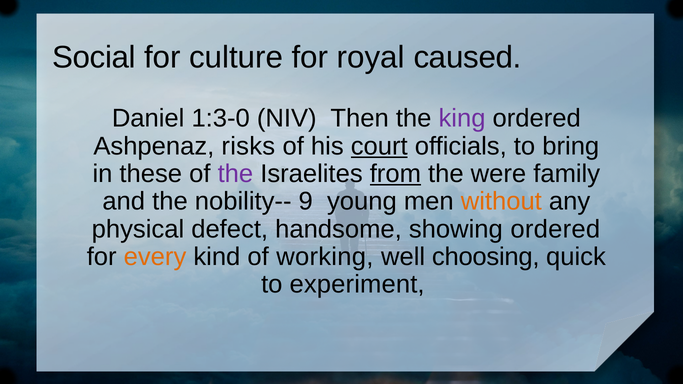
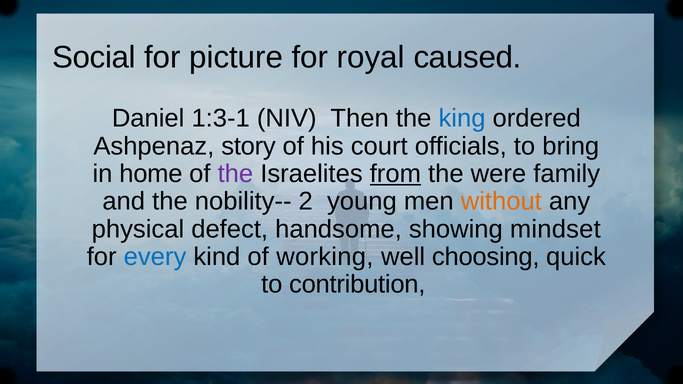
culture: culture -> picture (236, 57)
1:3-0: 1:3-0 -> 1:3-1 (221, 119)
king colour: purple -> blue (462, 119)
risks: risks -> story (249, 146)
court underline: present -> none (379, 146)
these: these -> home (151, 174)
9: 9 -> 2 (306, 202)
showing ordered: ordered -> mindset (555, 229)
every colour: orange -> blue (155, 257)
experiment: experiment -> contribution (357, 285)
